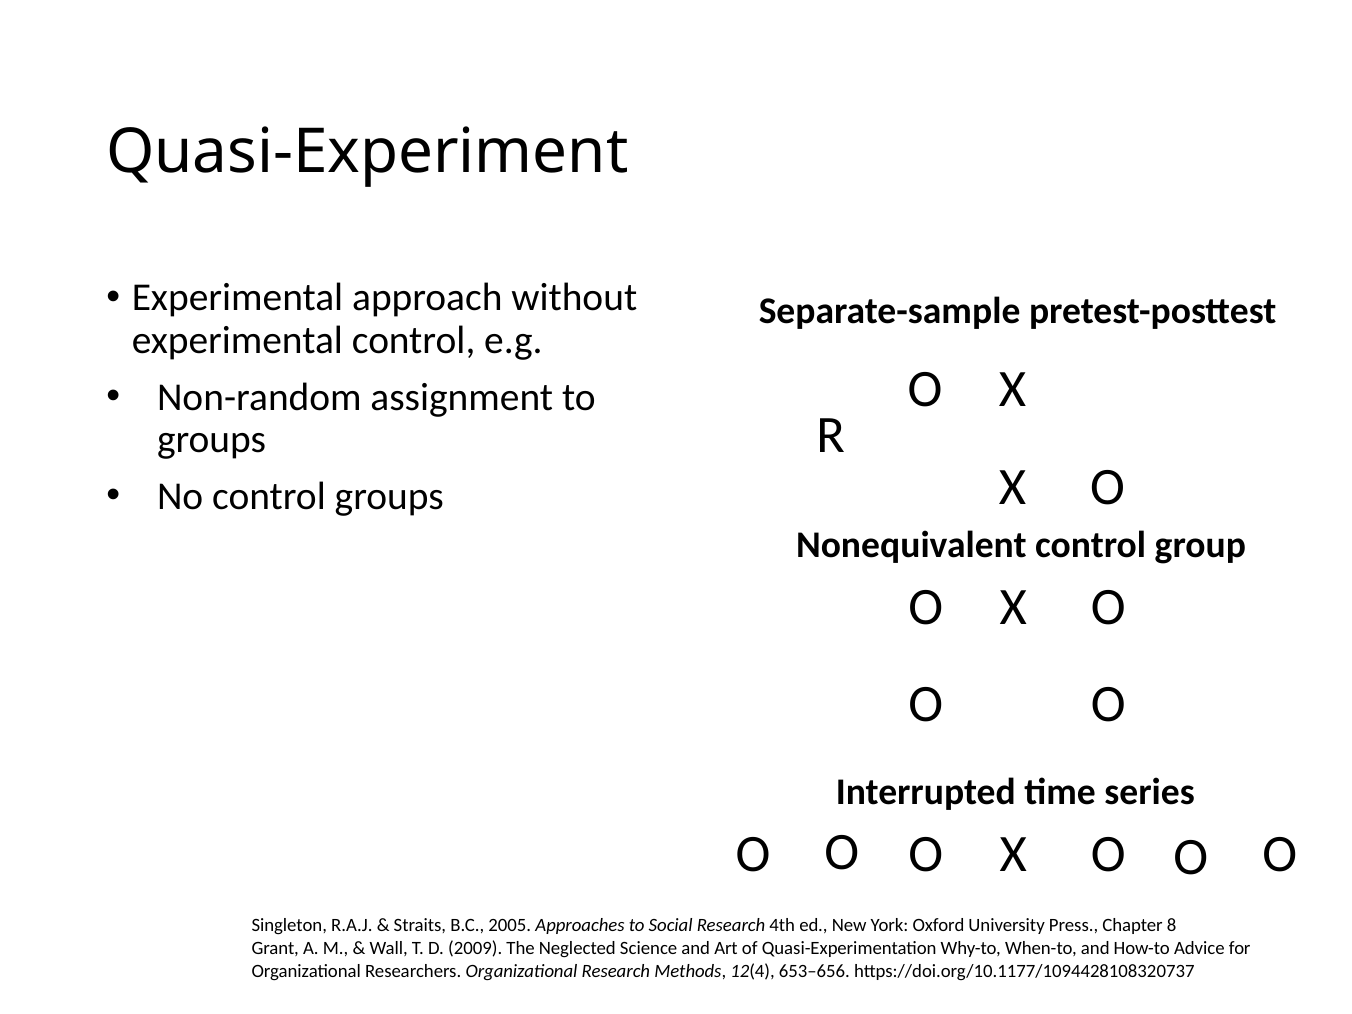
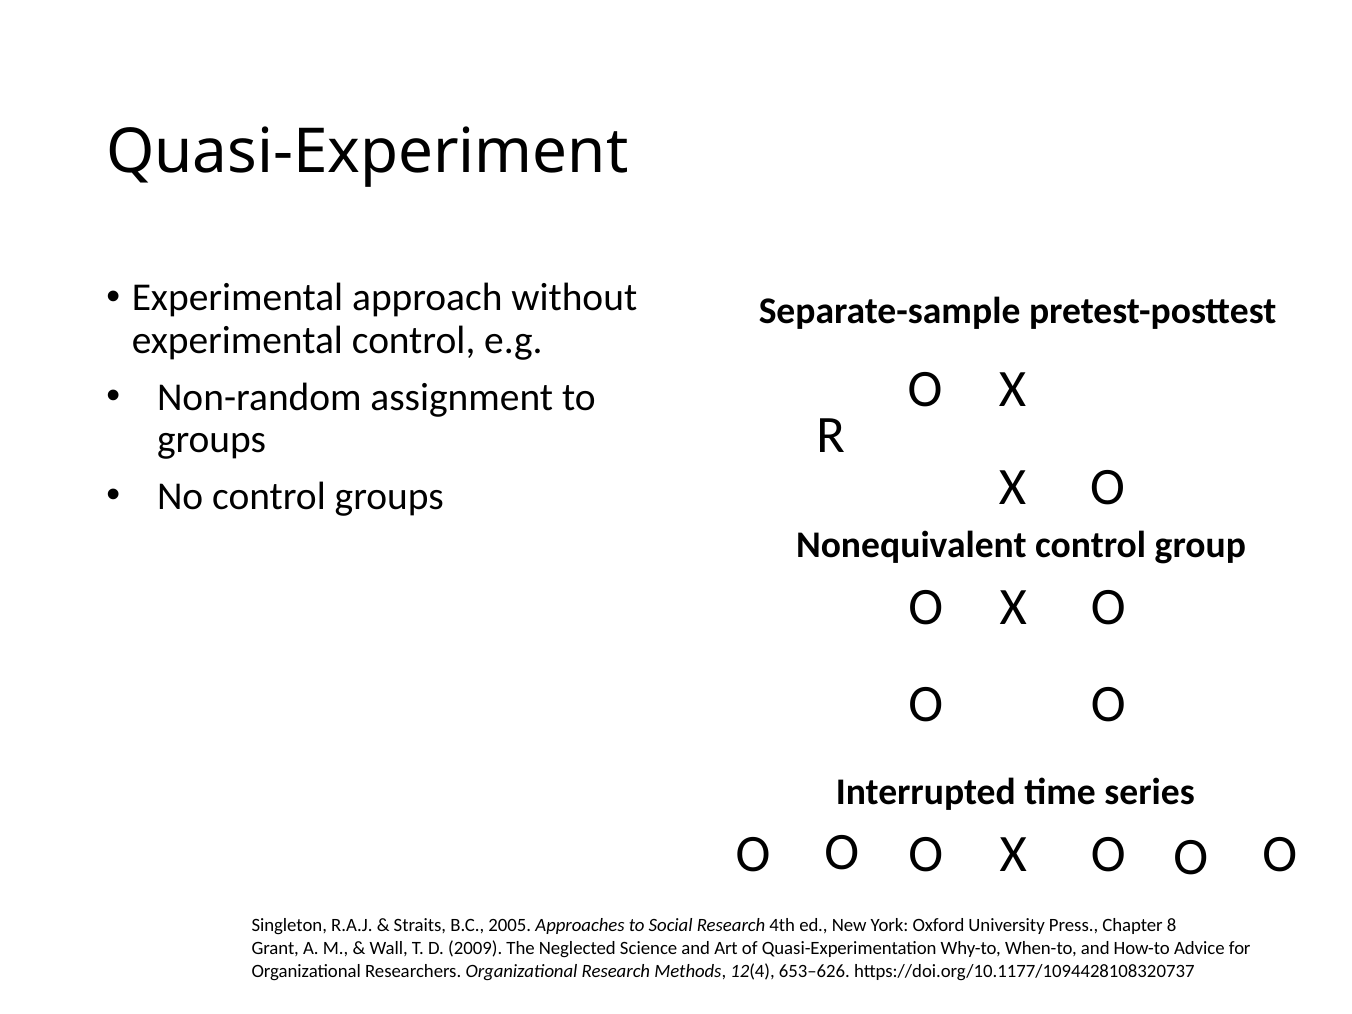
653–656: 653–656 -> 653–626 (814, 971)
